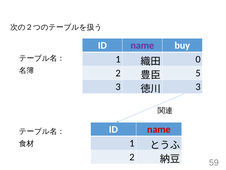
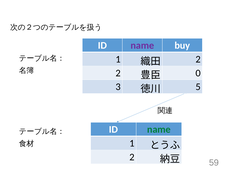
0: 0 -> 2 (198, 59)
5: 5 -> 0 (198, 73)
3: 3 -> 5 (198, 87)
name colour: red -> green (159, 129)
